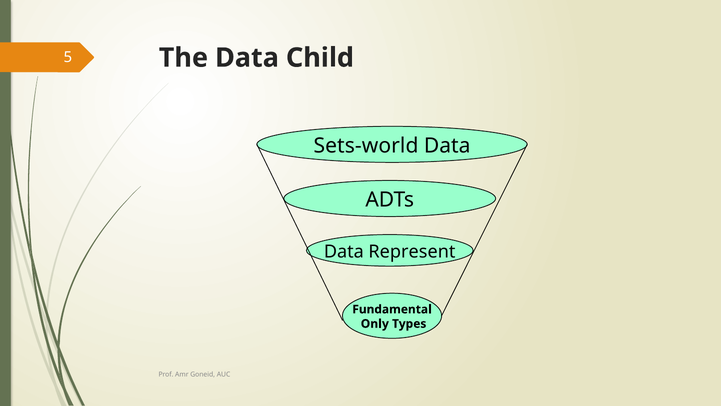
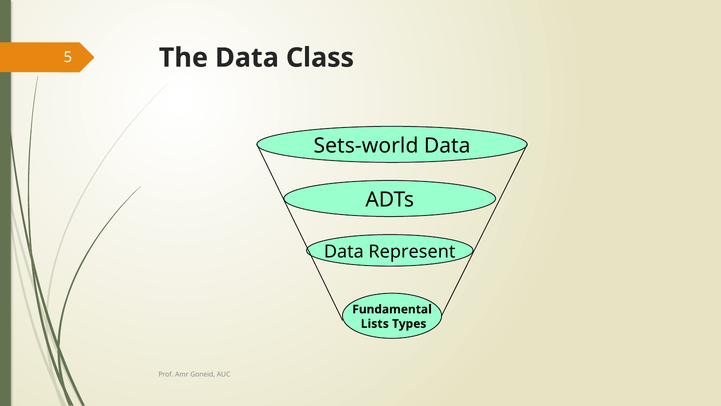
Child: Child -> Class (320, 58)
Only: Only -> Lists (375, 323)
